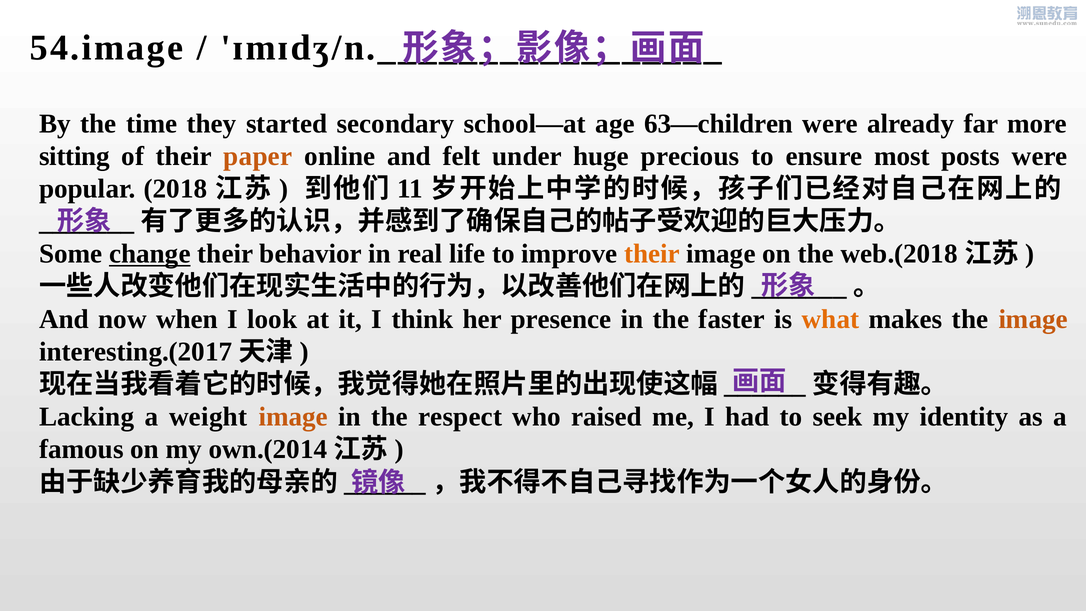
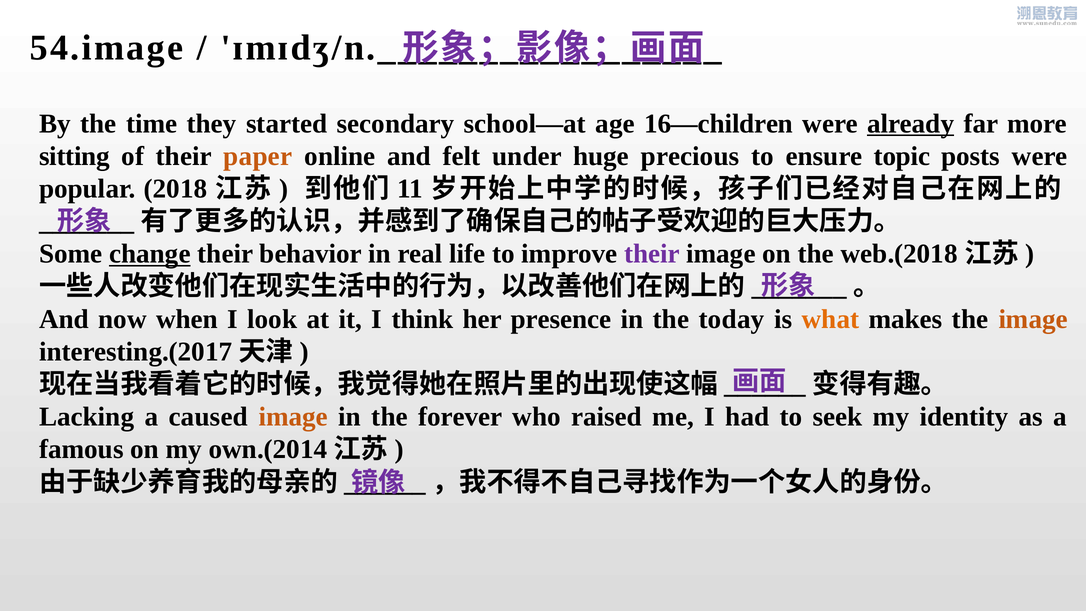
63—children: 63—children -> 16—children (719, 124)
already underline: none -> present (911, 124)
most: most -> topic (902, 156)
their colour: orange -> purple (652, 254)
faster: faster -> today (732, 319)
weight: weight -> caused (208, 417)
respect: respect -> forever (460, 417)
